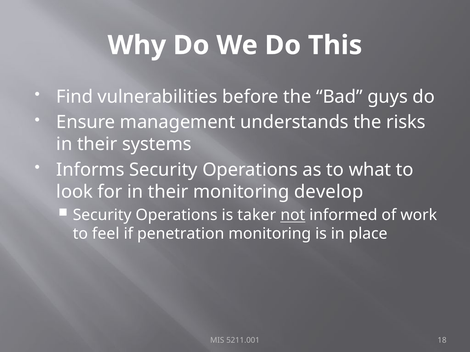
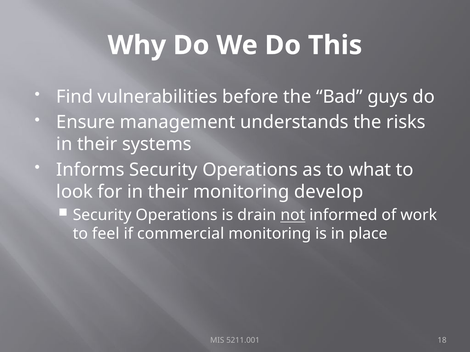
taker: taker -> drain (257, 215)
penetration: penetration -> commercial (181, 234)
